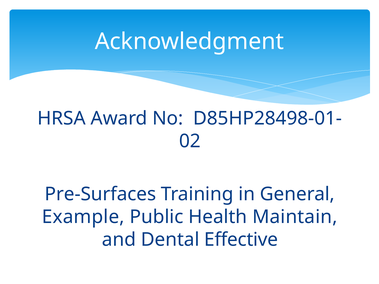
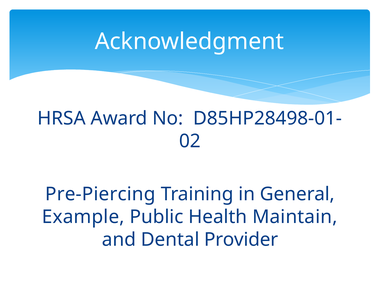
Pre-Surfaces: Pre-Surfaces -> Pre-Piercing (100, 194)
Effective: Effective -> Provider (241, 240)
